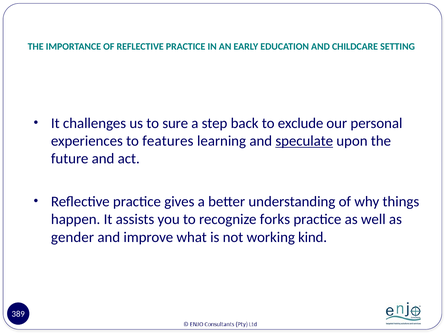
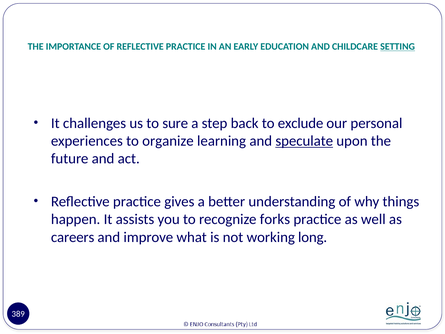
SETTING underline: none -> present (398, 47)
features: features -> organize (168, 141)
gender: gender -> careers (73, 237)
kind: kind -> long (313, 237)
